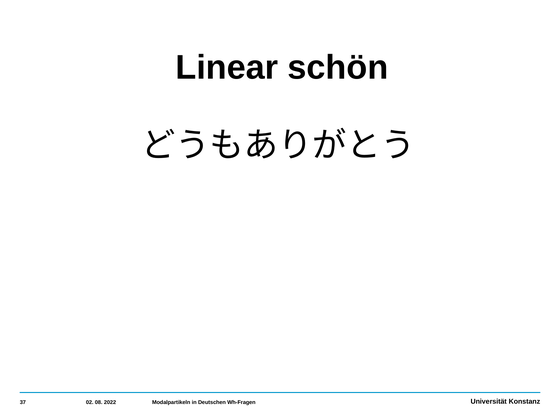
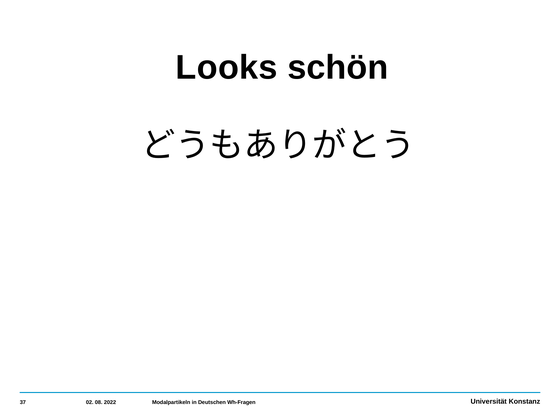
Linear: Linear -> Looks (227, 68)
